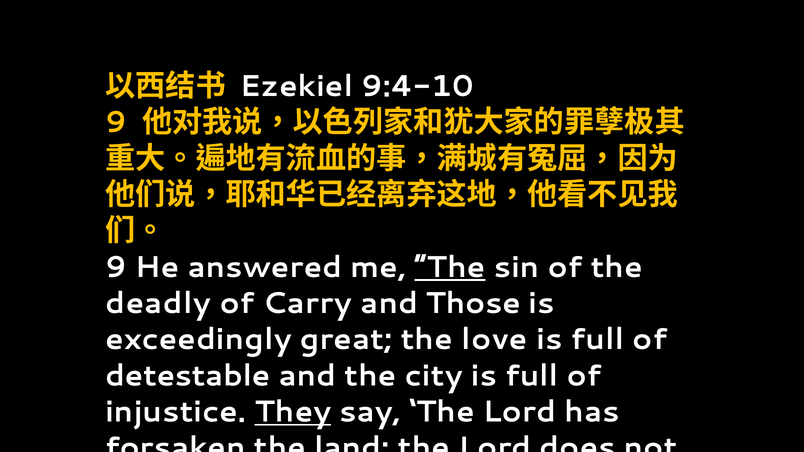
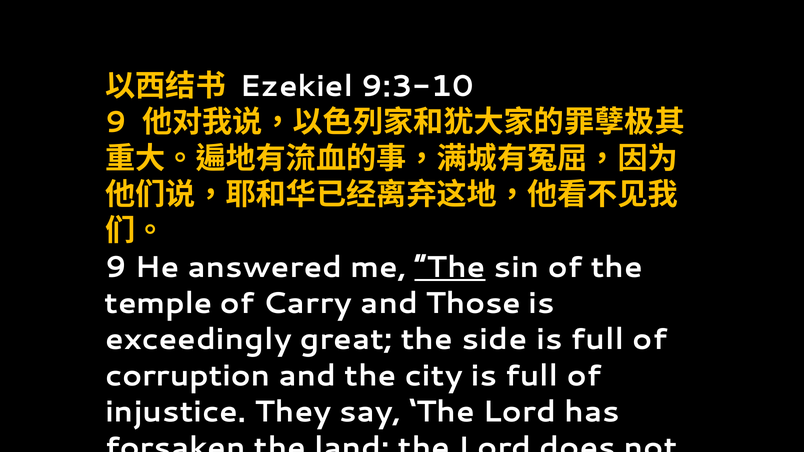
9:4-10: 9:4-10 -> 9:3-10 (417, 86)
deadly: deadly -> temple (158, 303)
love: love -> side (494, 340)
detestable: detestable -> corruption (188, 376)
They underline: present -> none (293, 412)
